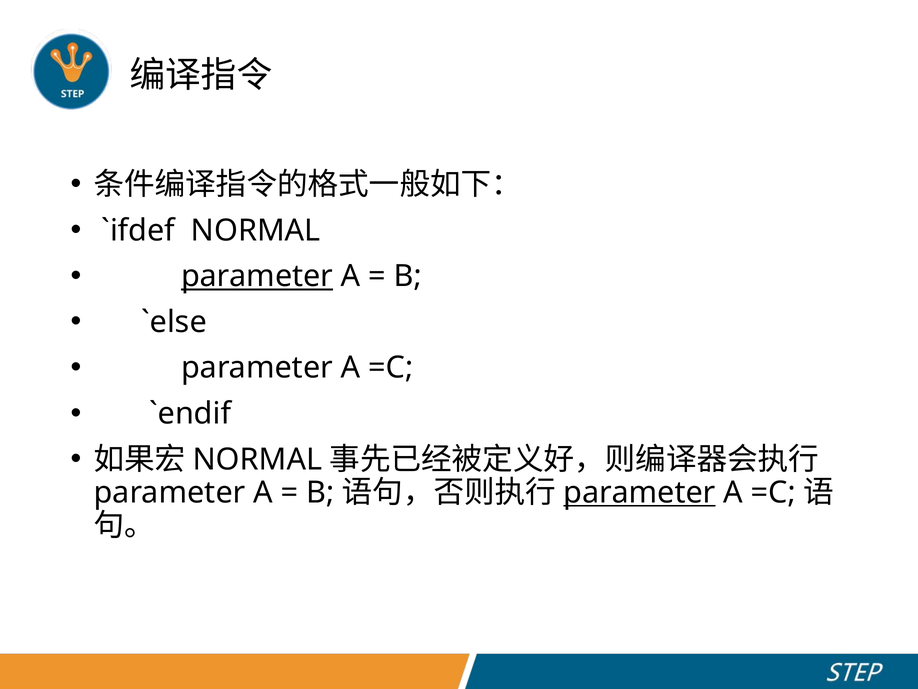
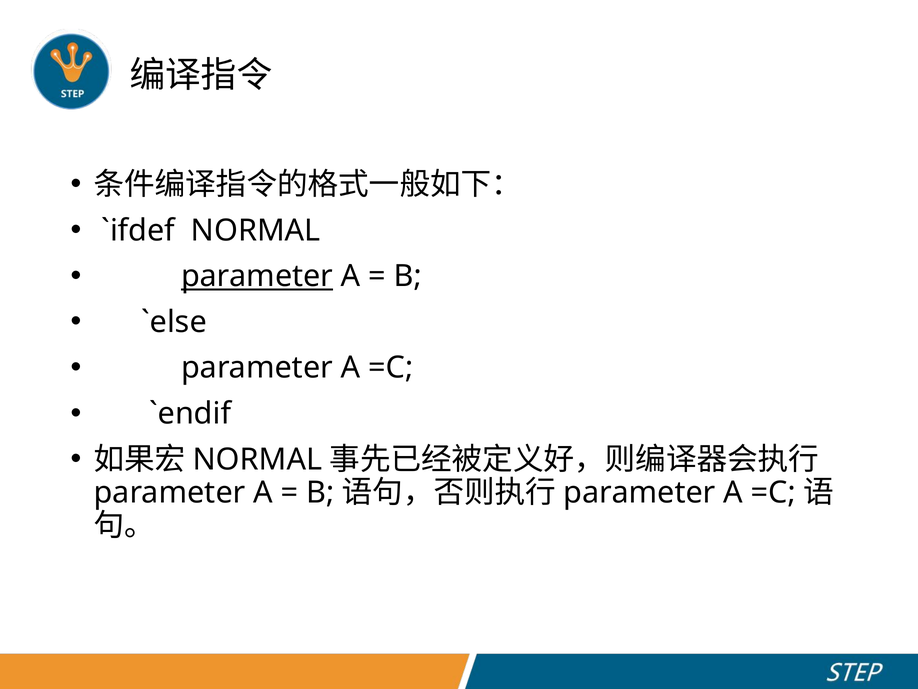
parameter underline: present -> none (639, 492)
